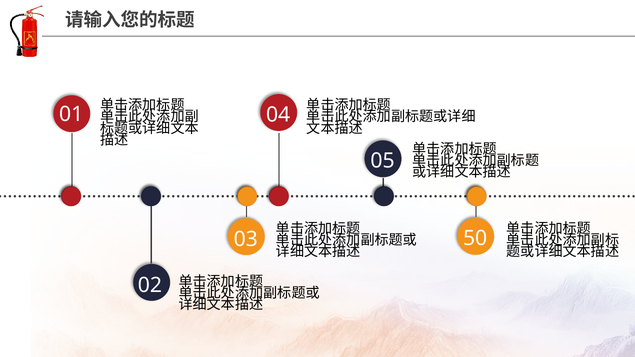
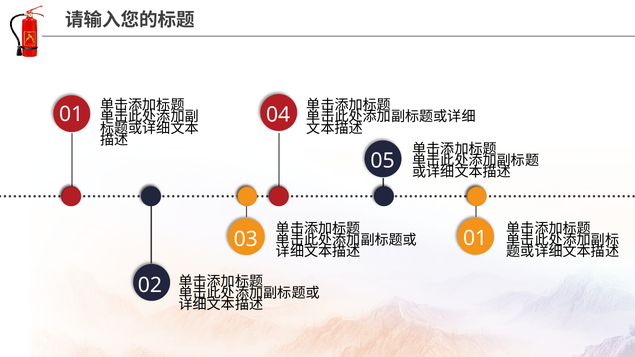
03 50: 50 -> 01 (475, 239)
